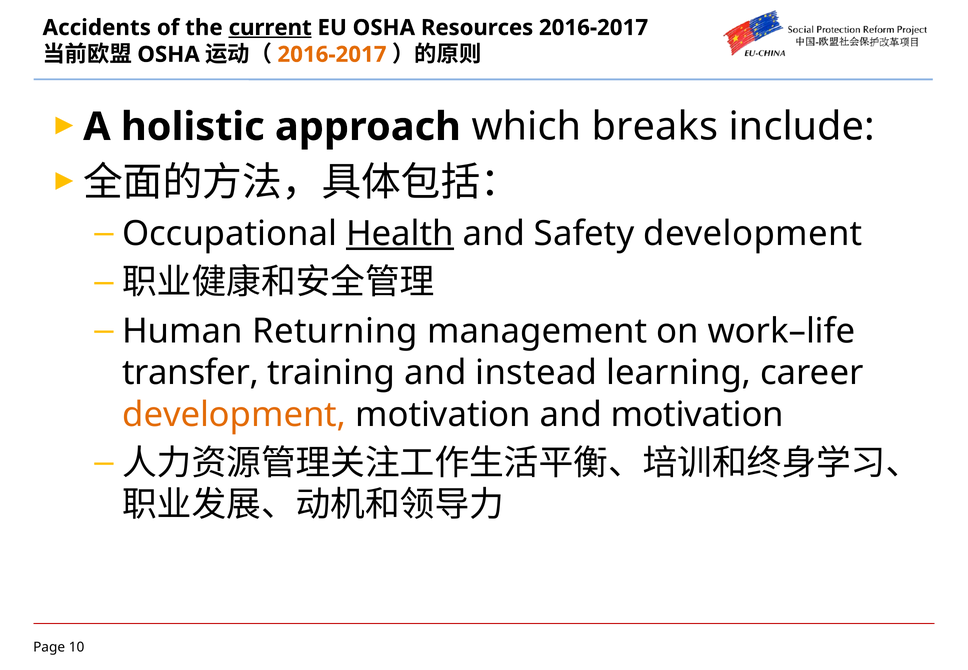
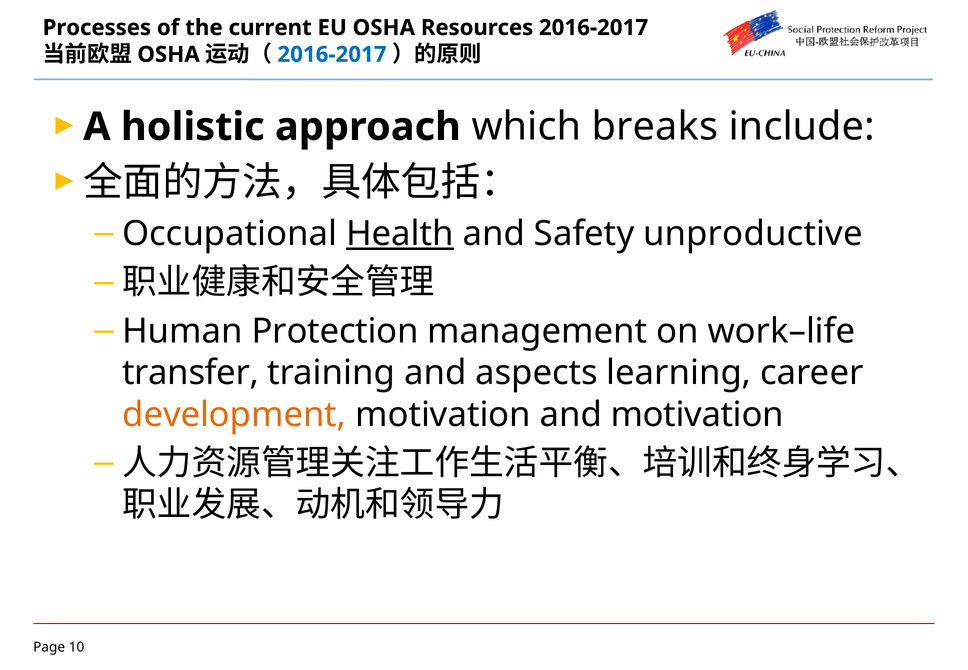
Accidents: Accidents -> Processes (97, 28)
current underline: present -> none (270, 28)
2016-2017 colour: orange -> blue (332, 55)
Safety development: development -> unproductive (753, 234)
Returning: Returning -> Protection (335, 331)
instead: instead -> aspects (537, 373)
